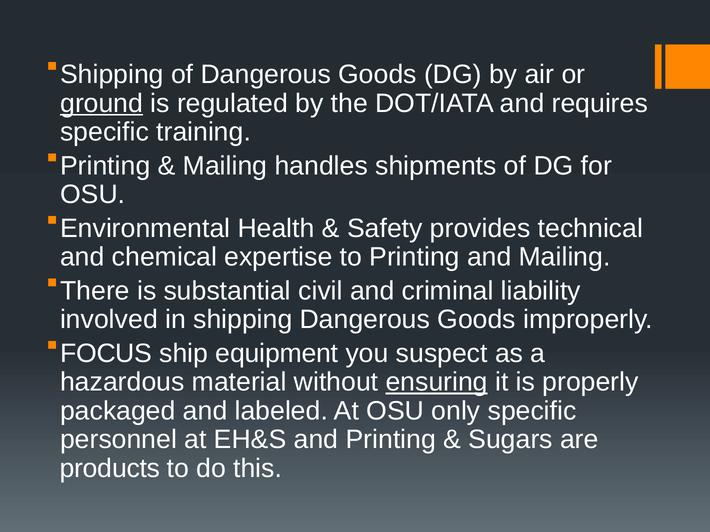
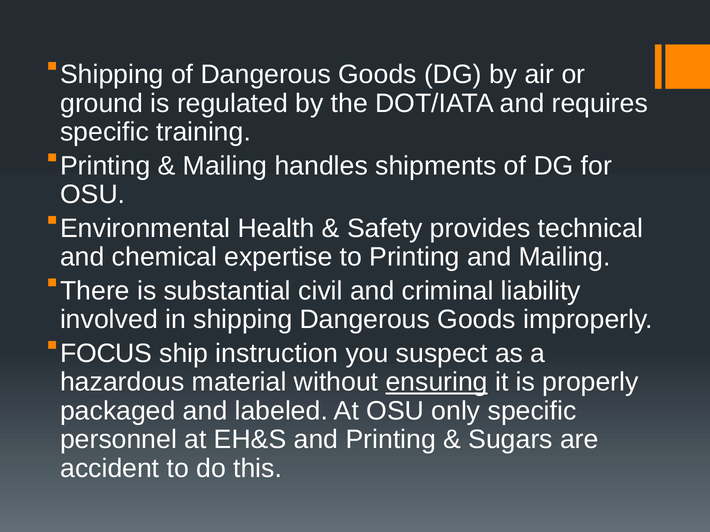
ground underline: present -> none (102, 103)
equipment: equipment -> instruction (277, 354)
products: products -> accident (110, 469)
